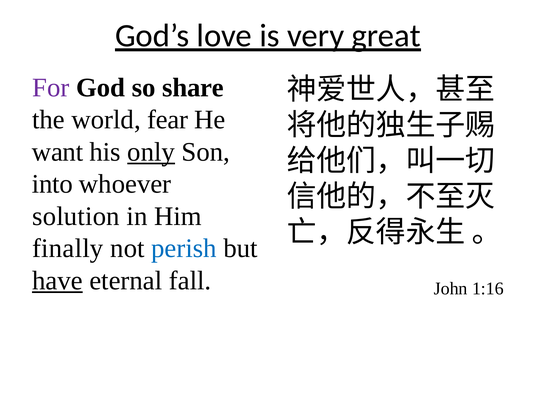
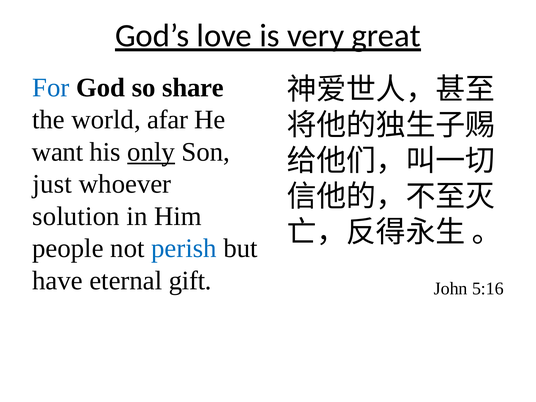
For colour: purple -> blue (51, 88)
fear: fear -> afar (168, 120)
into: into -> just (52, 184)
finally: finally -> people (68, 248)
have underline: present -> none (57, 281)
fall: fall -> gift (190, 281)
1:16: 1:16 -> 5:16 (488, 289)
